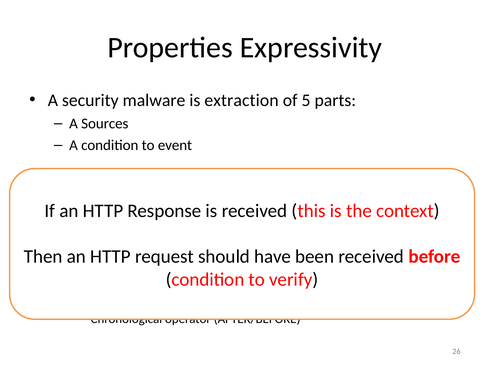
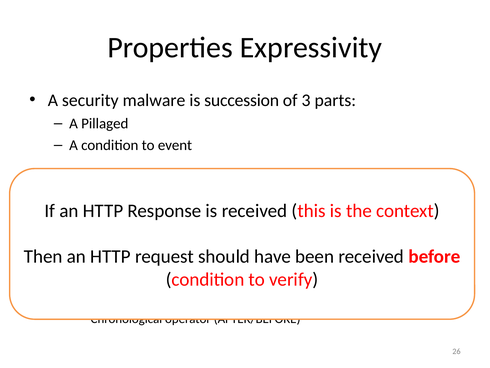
extraction: extraction -> succession (242, 100)
5: 5 -> 3 (306, 100)
Sources: Sources -> Pillaged (105, 123)
